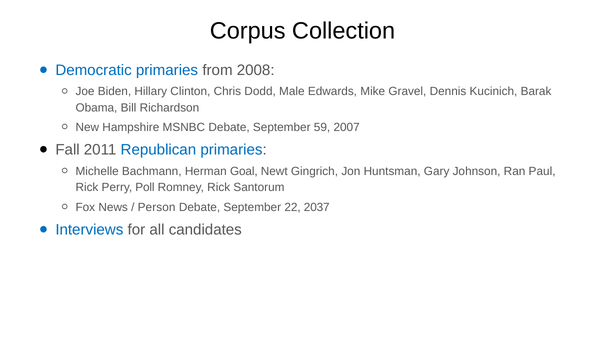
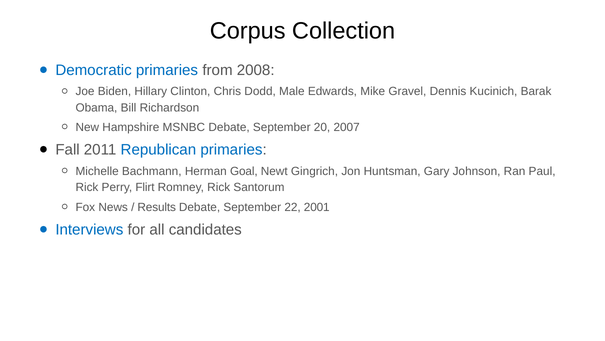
59: 59 -> 20 (322, 127)
Poll: Poll -> Flirt (145, 187)
Person: Person -> Results (157, 207)
2037: 2037 -> 2001 (317, 207)
